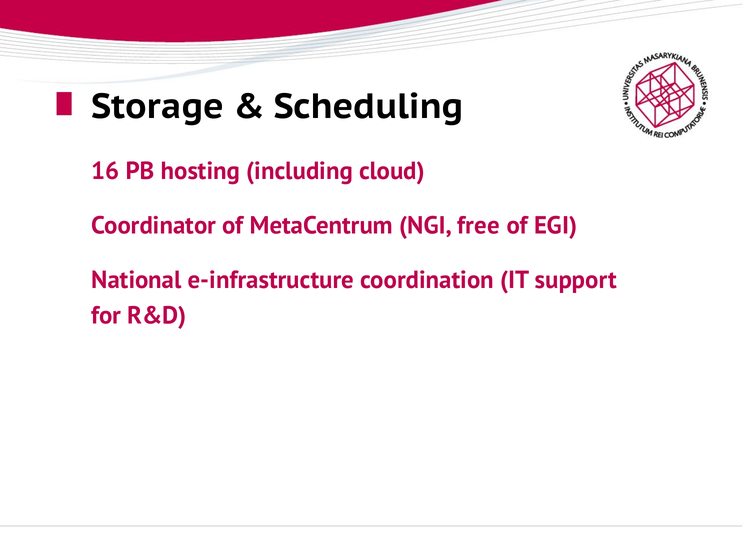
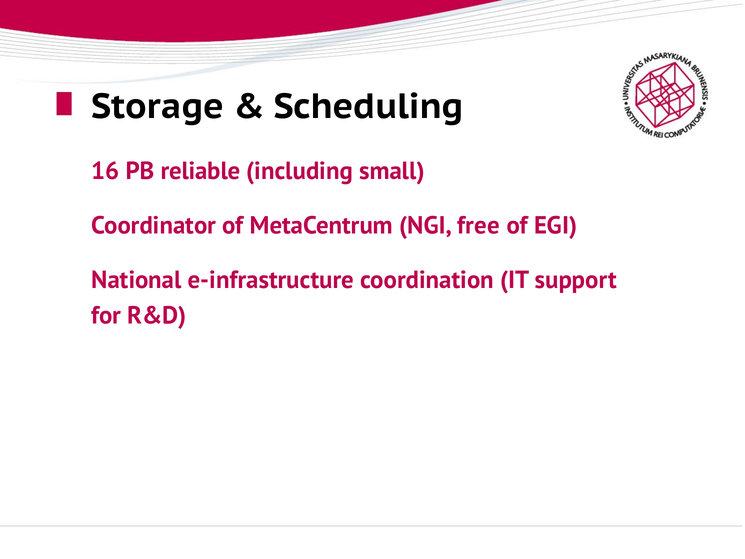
hosting: hosting -> reliable (200, 171)
cloud: cloud -> small (392, 171)
